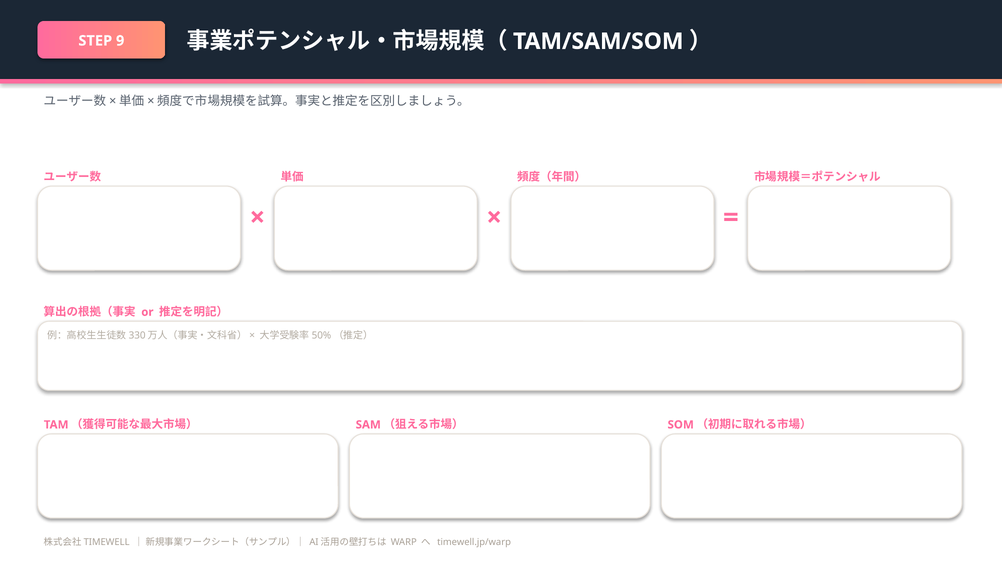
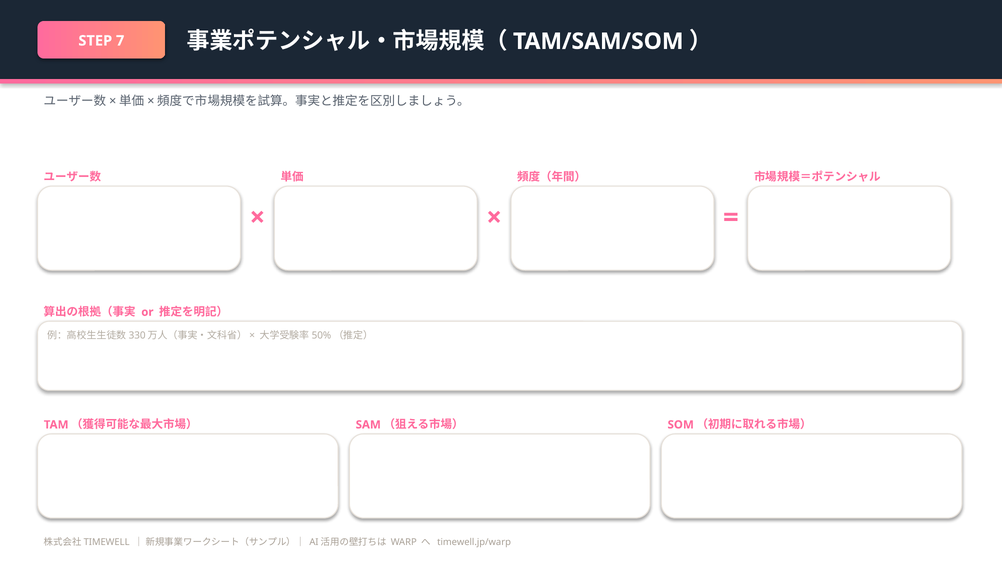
9: 9 -> 7 (120, 41)
